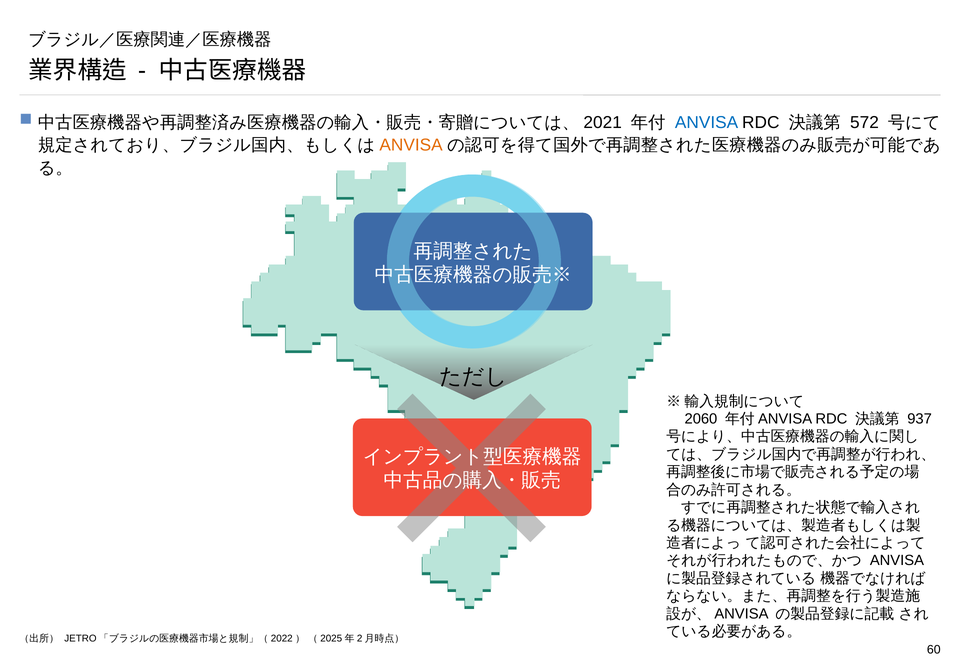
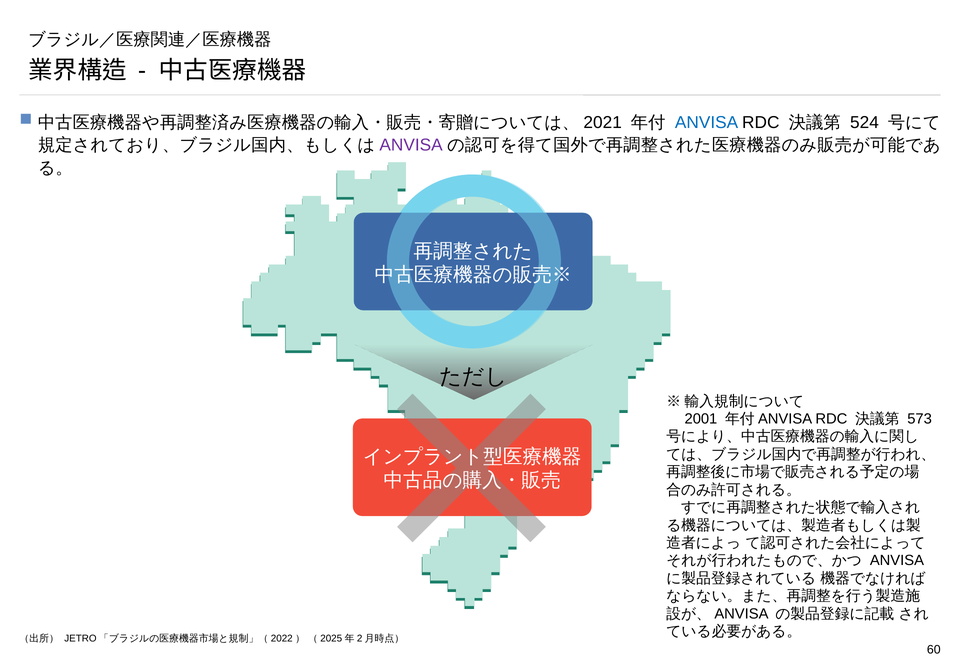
572: 572 -> 524 (864, 123)
ANVISA colour: orange -> purple (411, 145)
2060: 2060 -> 2001 (701, 419)
937: 937 -> 573 (920, 419)
